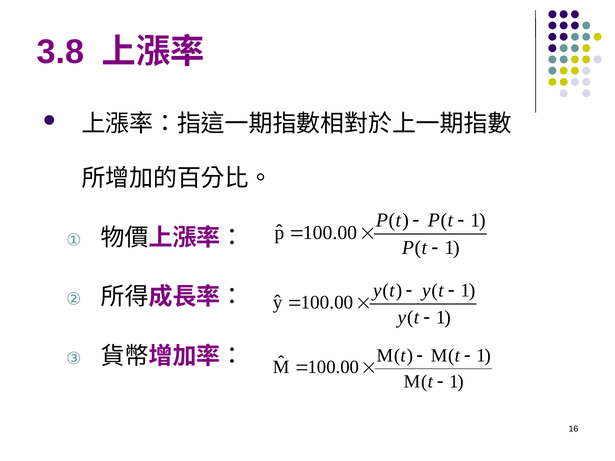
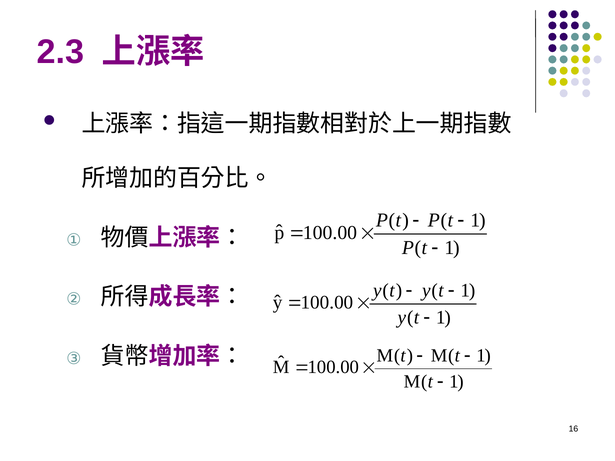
3.8: 3.8 -> 2.3 (61, 52)
